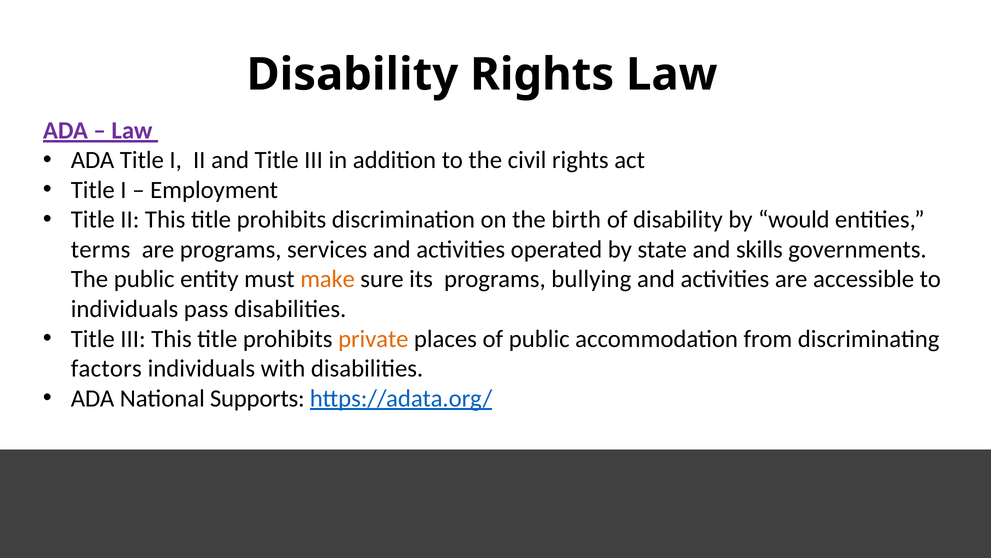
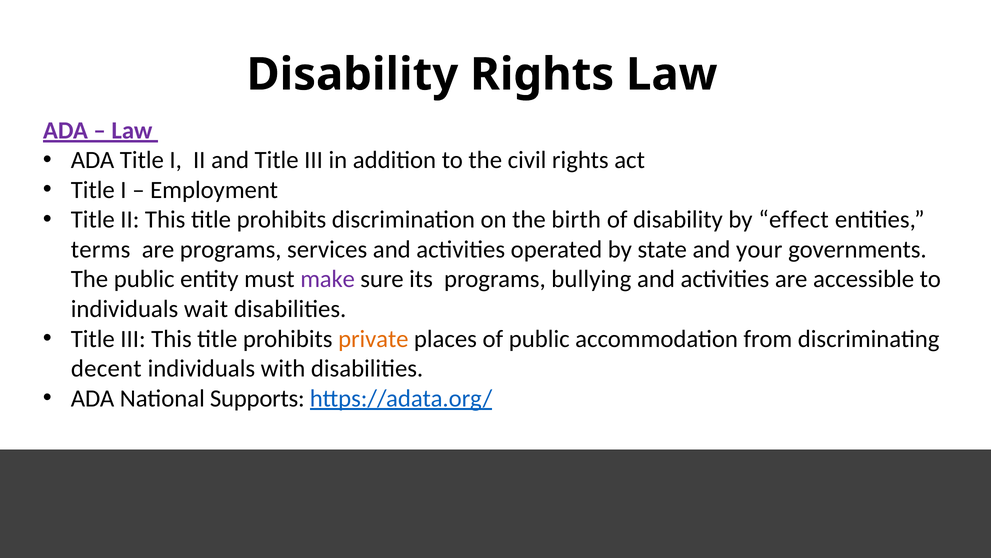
would: would -> effect (794, 220)
skills: skills -> your (759, 249)
make colour: orange -> purple (328, 279)
pass: pass -> wait (206, 309)
factors: factors -> decent (106, 368)
